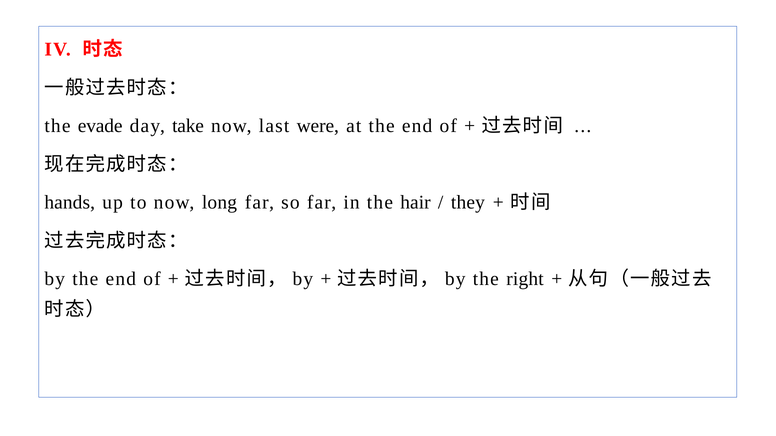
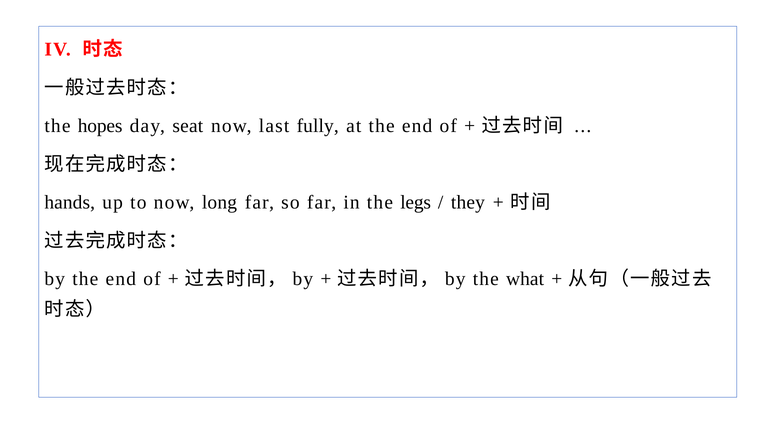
evade: evade -> hopes (100, 126)
take: take -> seat (188, 126)
were: were -> fully (318, 126)
hair: hair -> legs (416, 203)
right: right -> what (525, 279)
